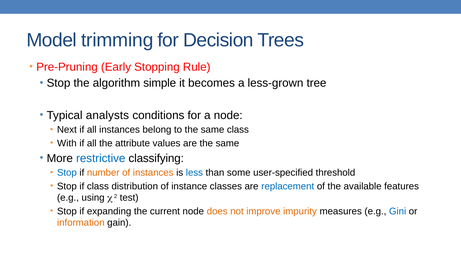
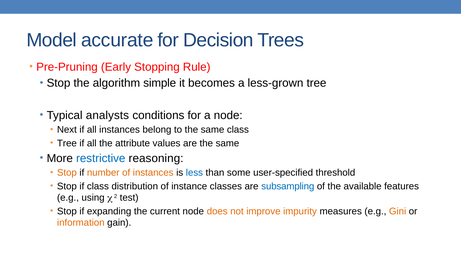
trimming: trimming -> accurate (117, 40)
With: With -> Tree (67, 143)
classifying: classifying -> reasoning (156, 159)
Stop colour: blue -> orange (67, 173)
replacement: replacement -> subsampling (288, 186)
Gini colour: blue -> orange (398, 211)
